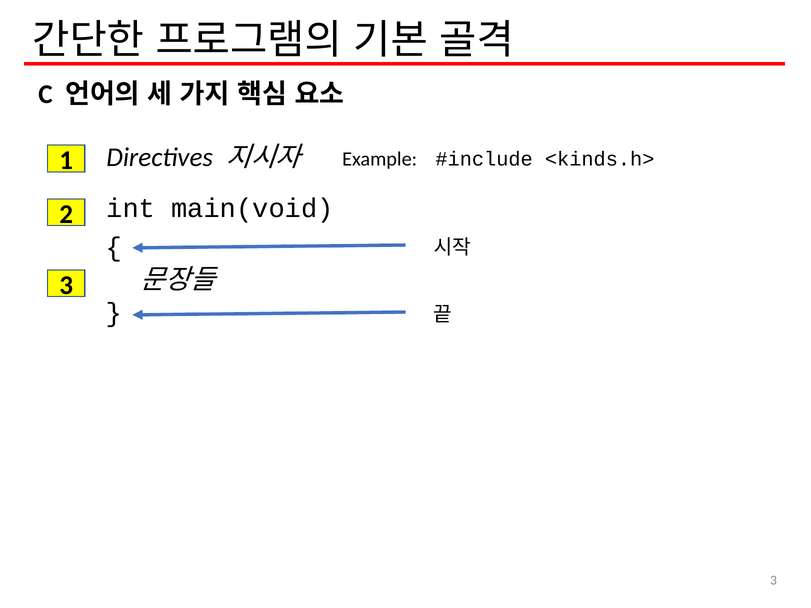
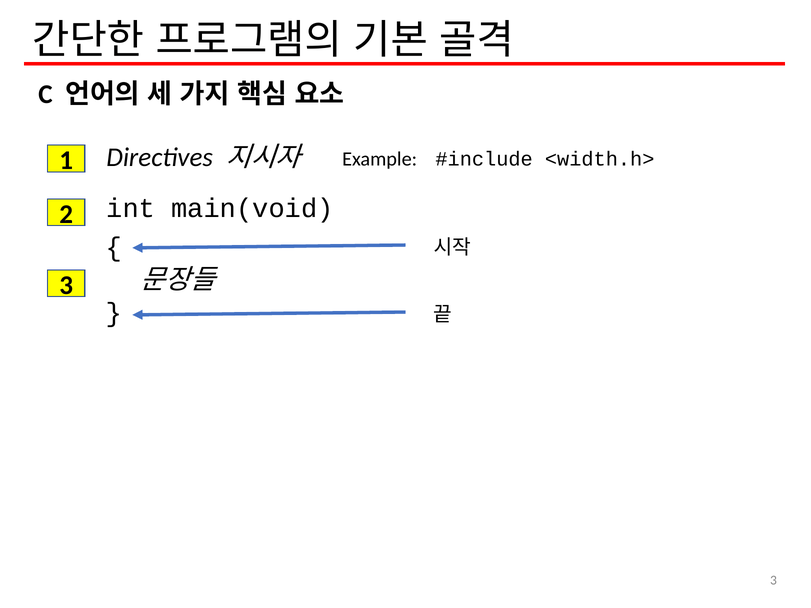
<kinds.h>: <kinds.h> -> <width.h> (600, 159)
